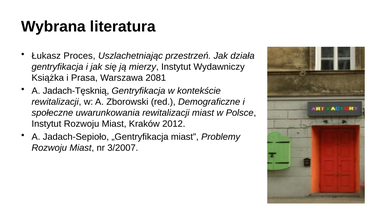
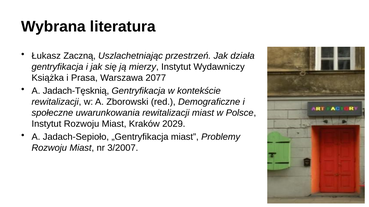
Proces: Proces -> Zaczną (80, 56)
2081: 2081 -> 2077 (156, 78)
2012: 2012 -> 2029 (174, 124)
